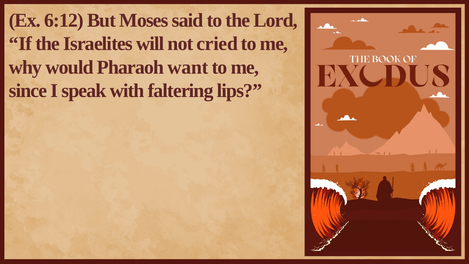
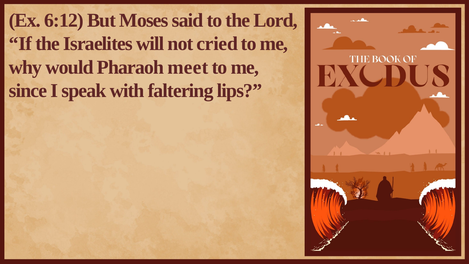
want: want -> meet (188, 67)
